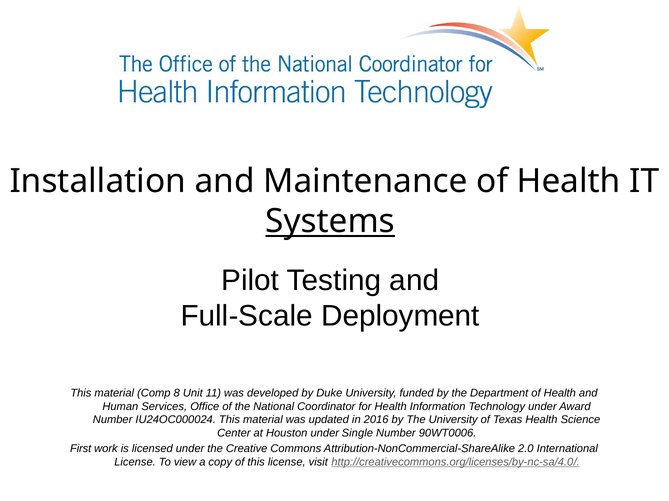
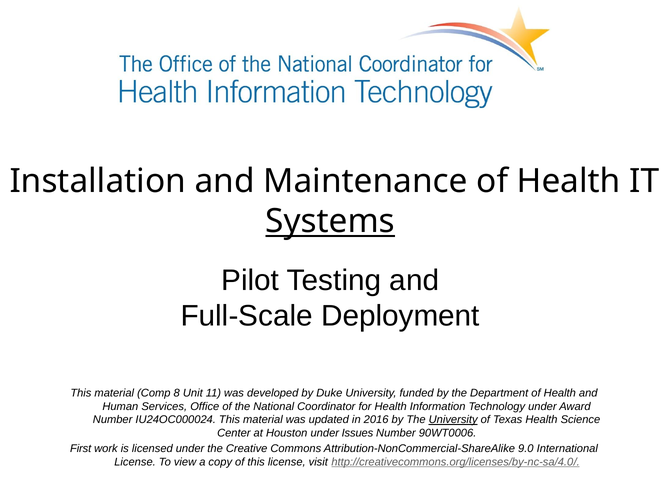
University underline: none -> present (453, 420)
Single: Single -> Issues (357, 434)
2.0: 2.0 -> 9.0 (526, 449)
